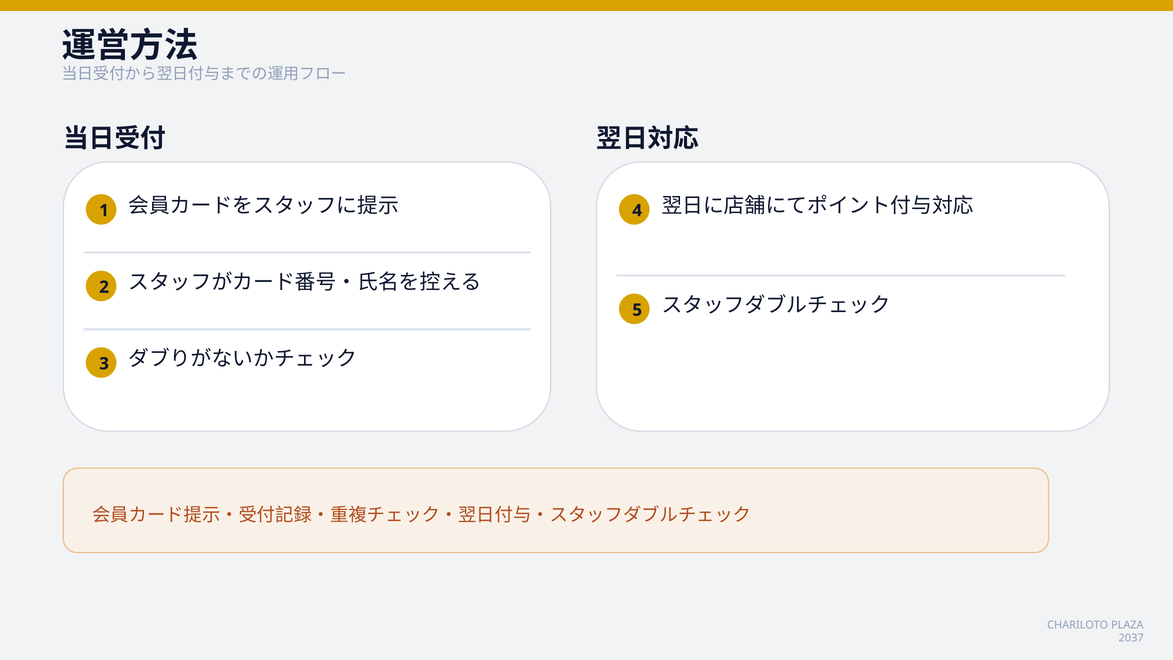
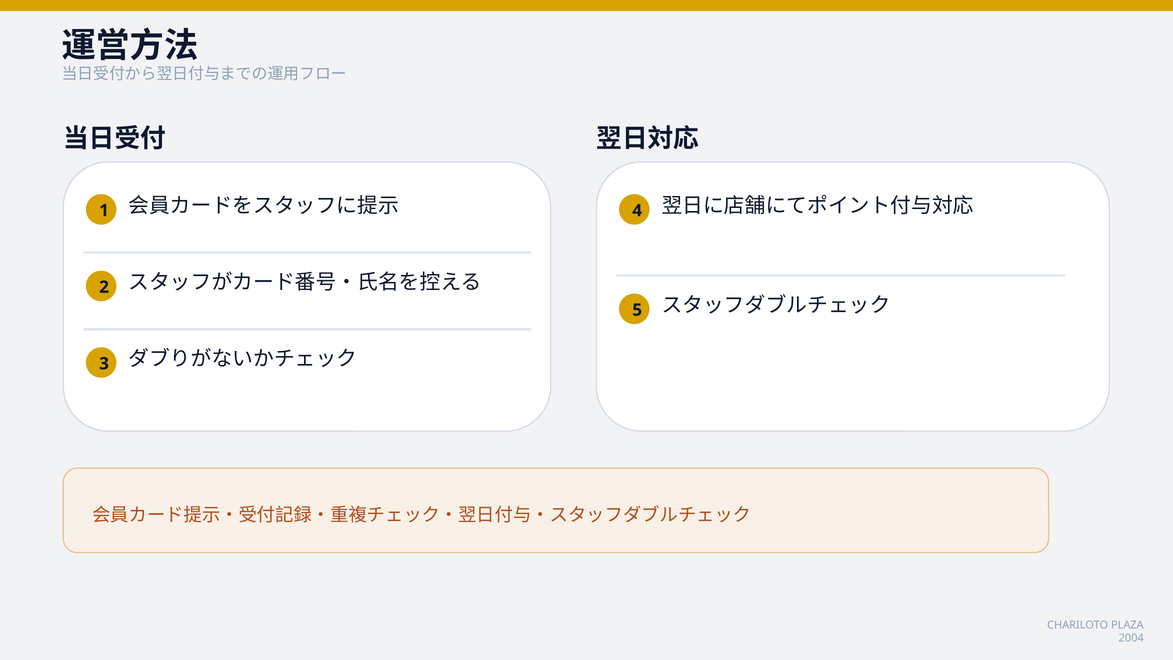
2037: 2037 -> 2004 (1131, 638)
